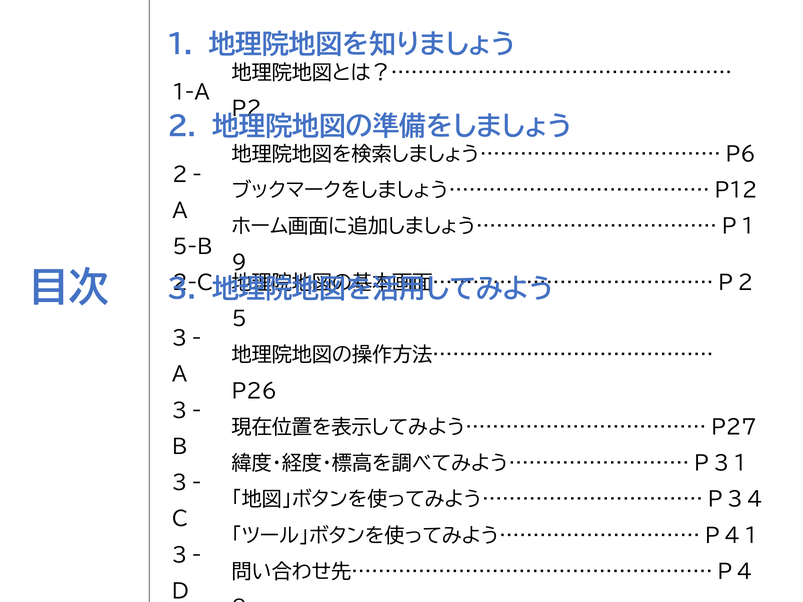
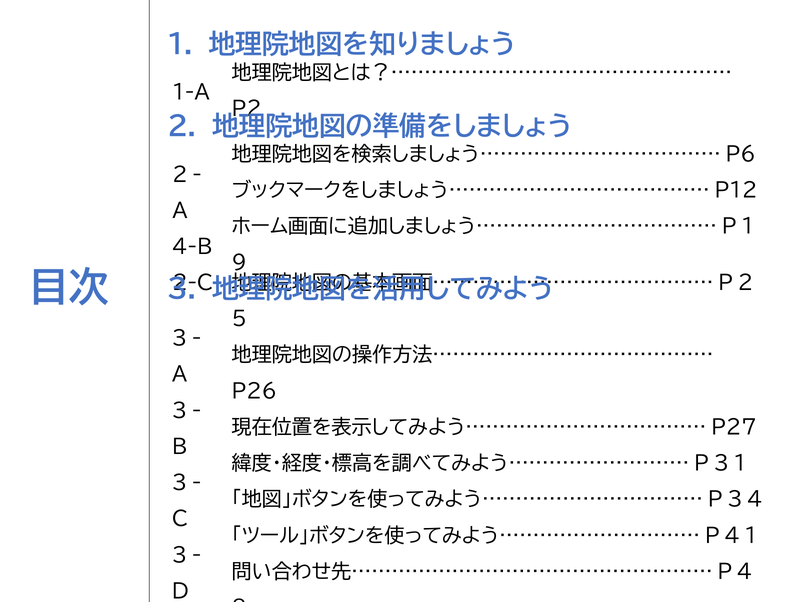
5-B: 5-B -> 4-B (192, 247)
